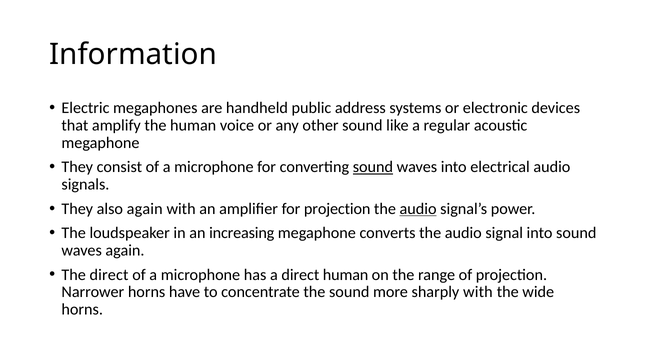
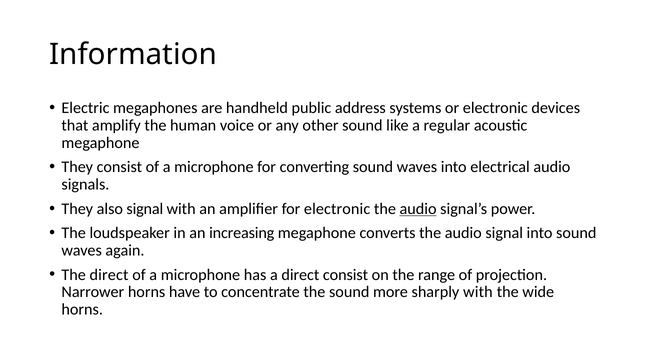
sound underline: present -> none (373, 167)
also again: again -> signal (145, 209)
for projection: projection -> electronic (337, 209)
direct human: human -> consist (346, 275)
